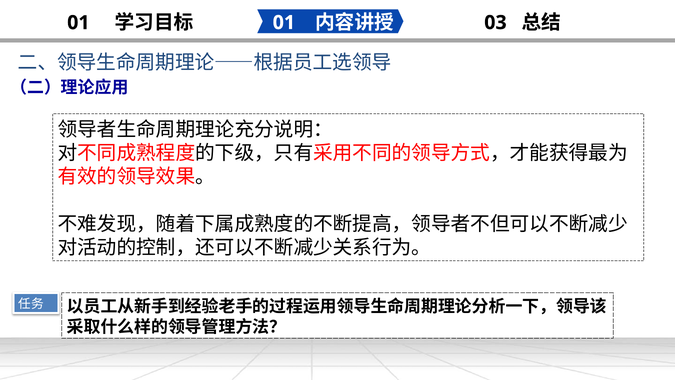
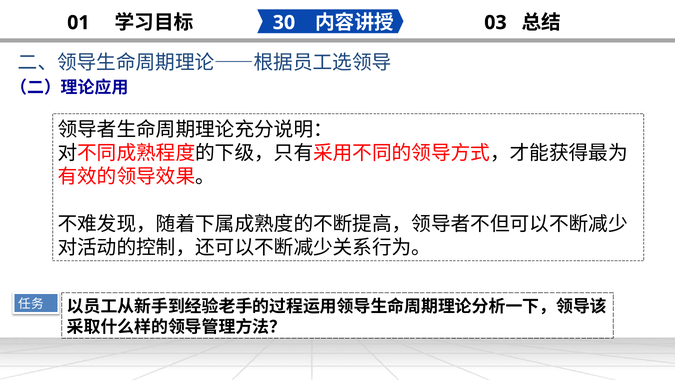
01: 01 -> 30 (284, 23)
